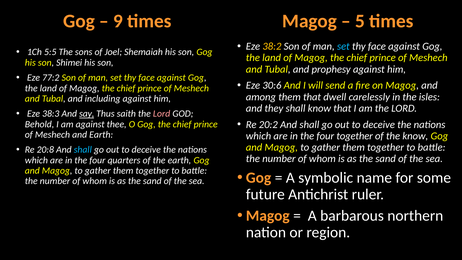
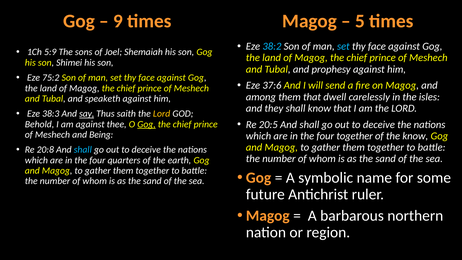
38:2 colour: yellow -> light blue (272, 46)
5:5: 5:5 -> 5:9 (50, 52)
77:2: 77:2 -> 75:2 (51, 78)
30:6: 30:6 -> 37:6 (272, 85)
including: including -> speaketh (103, 99)
Lord colour: pink -> yellow (162, 114)
20:2: 20:2 -> 20:5 (268, 124)
Gog underline: none -> present (146, 124)
and Earth: Earth -> Being (101, 135)
